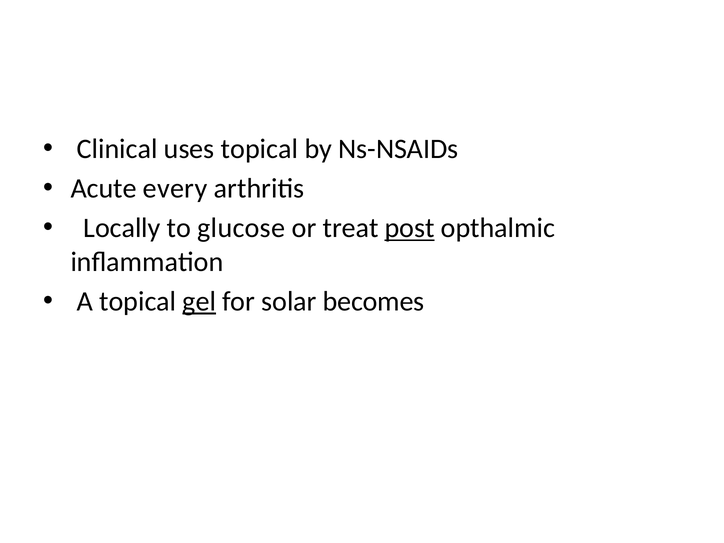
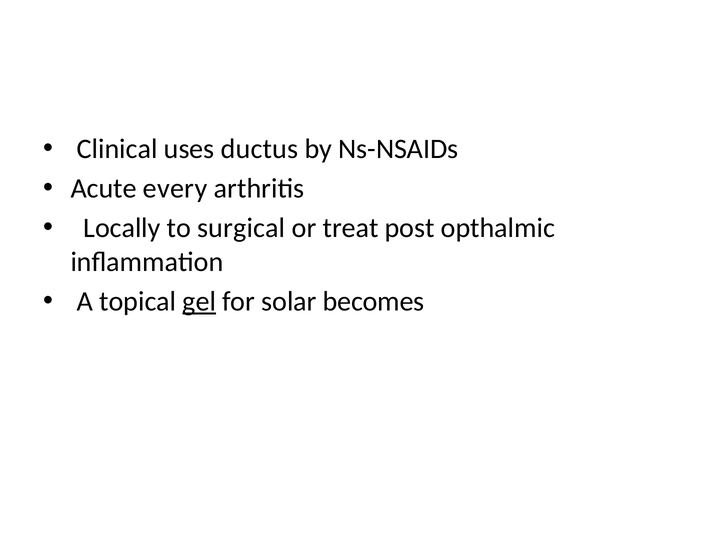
uses topical: topical -> ductus (259, 149)
glucose: glucose -> surgical (241, 228)
post underline: present -> none (410, 228)
